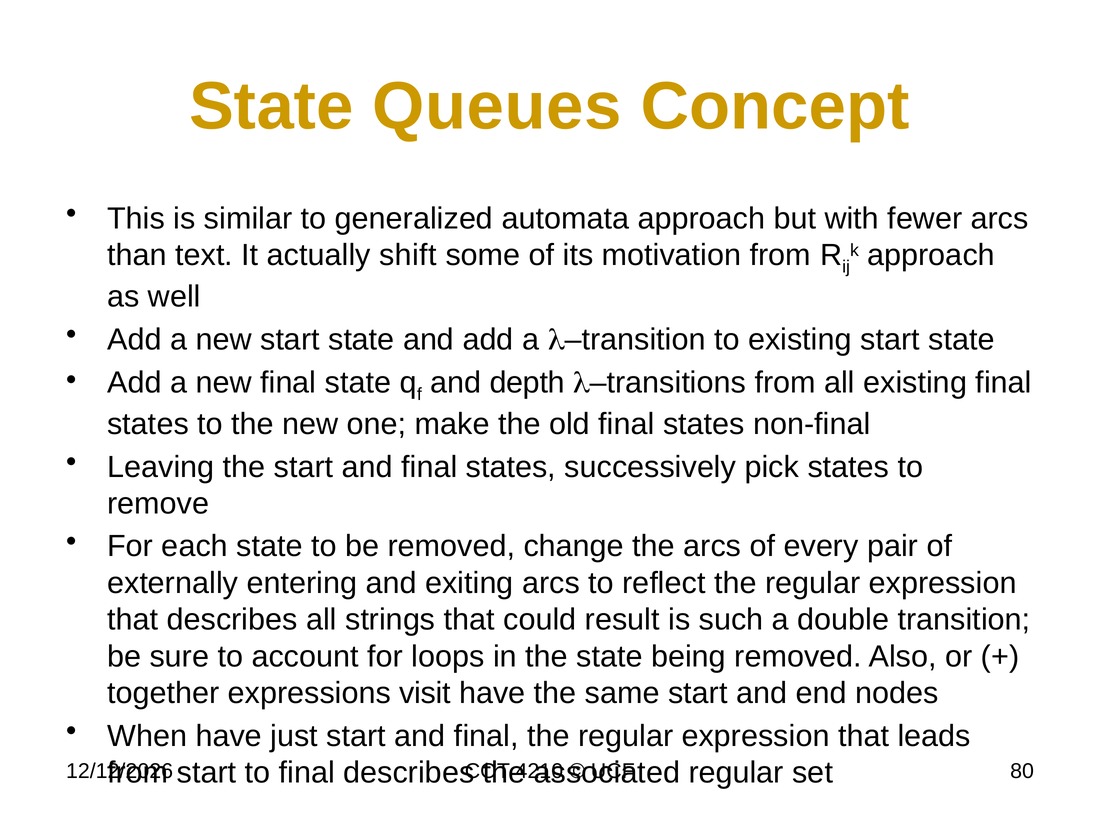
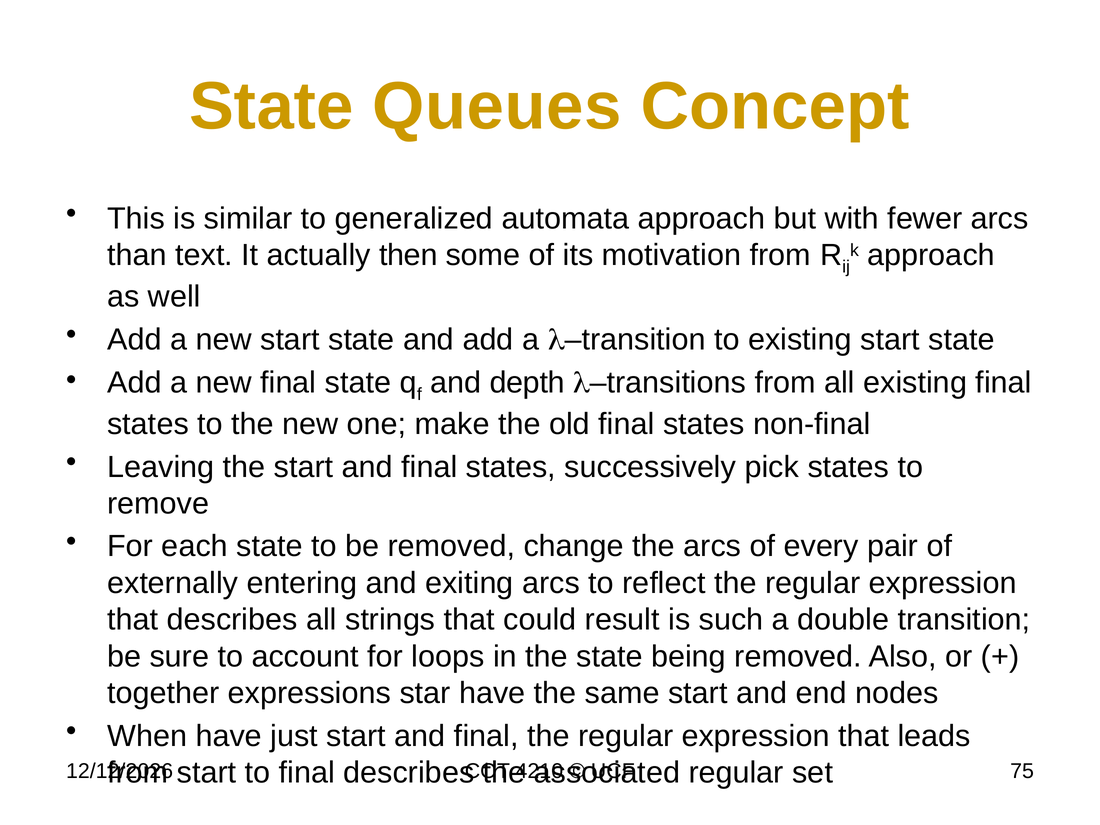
shift: shift -> then (408, 255)
visit: visit -> star (425, 693)
80: 80 -> 75 (1022, 771)
